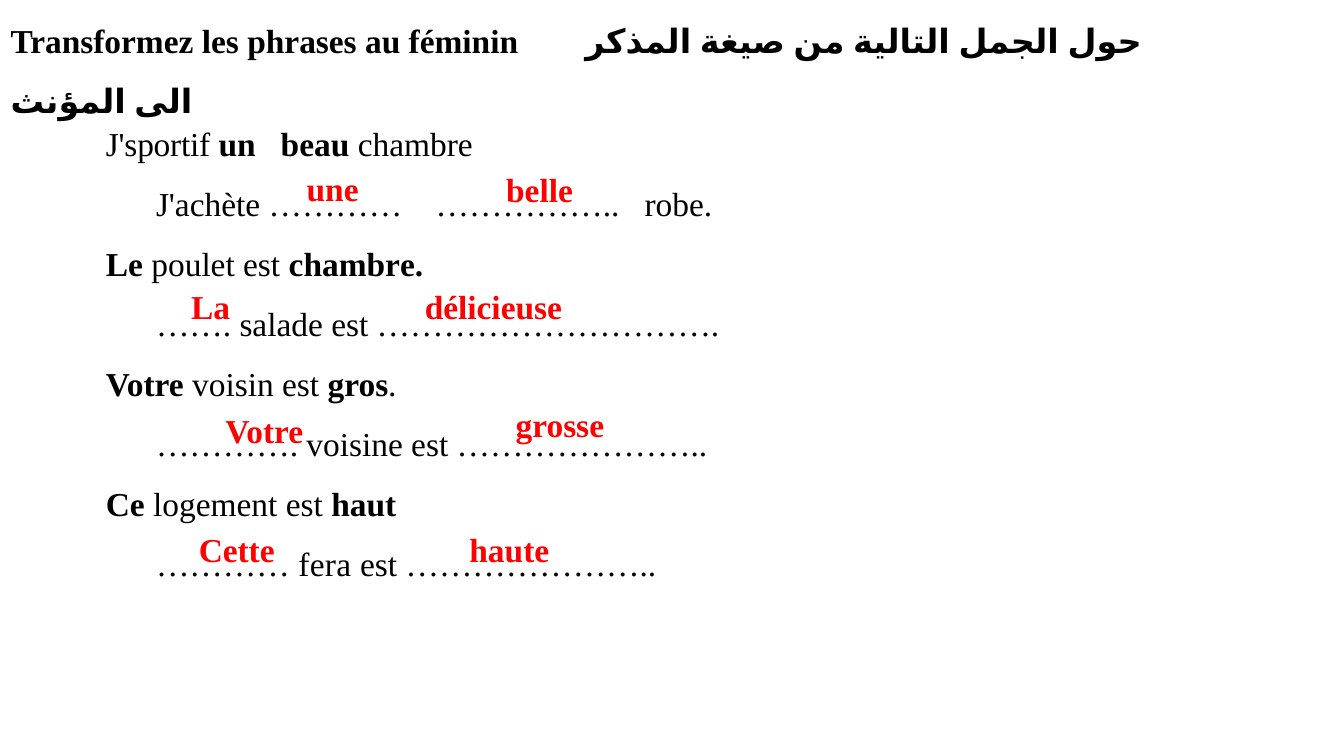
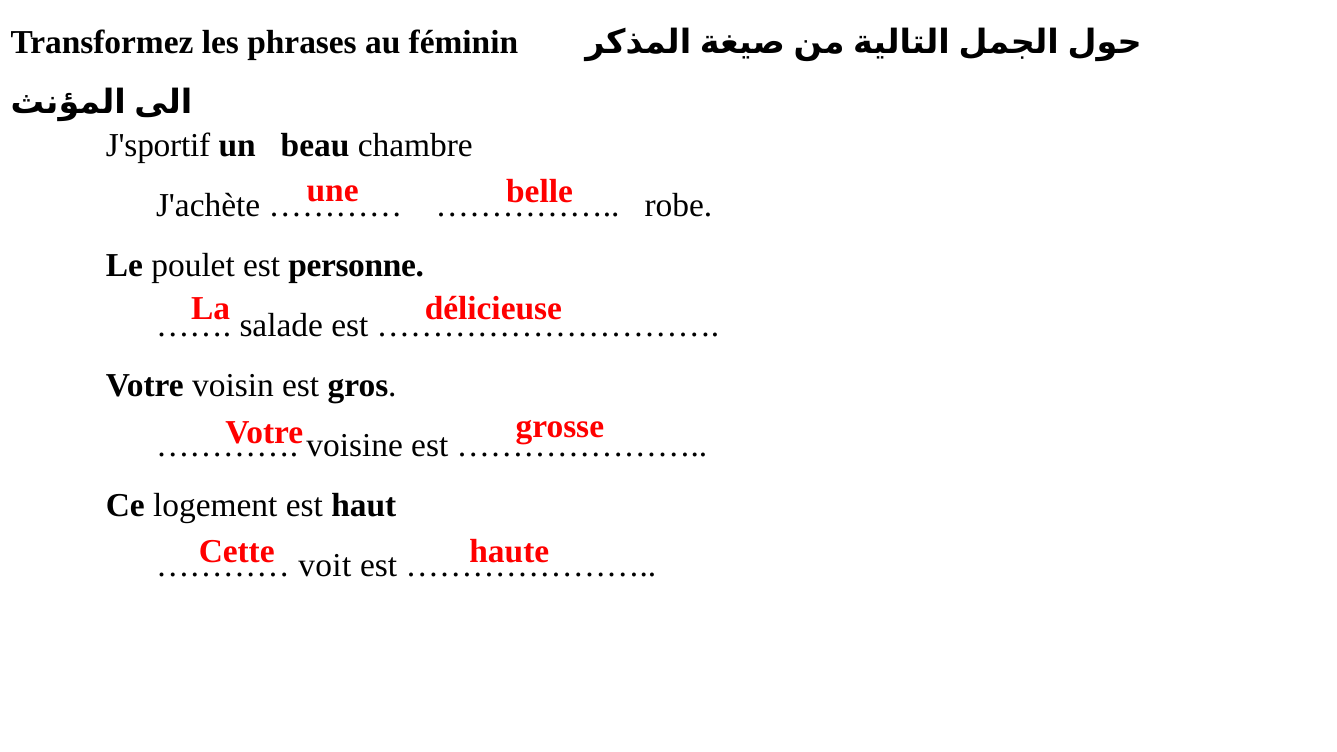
est chambre: chambre -> personne (356, 265)
fera: fera -> voit (325, 566)
